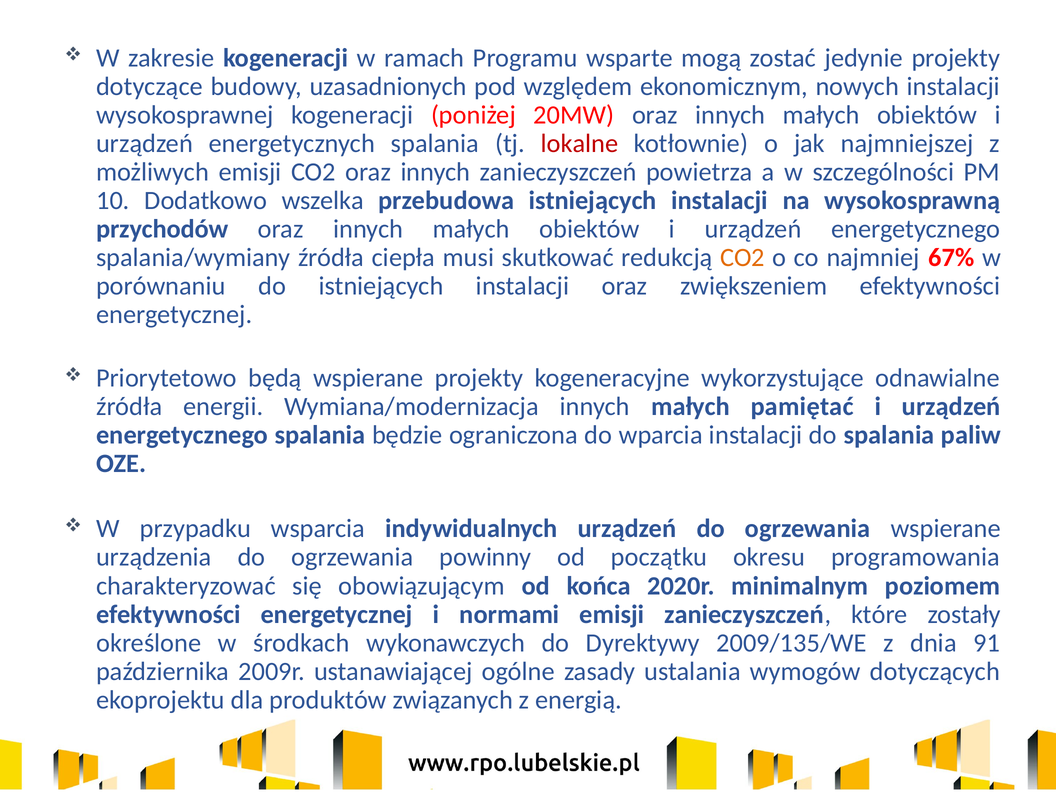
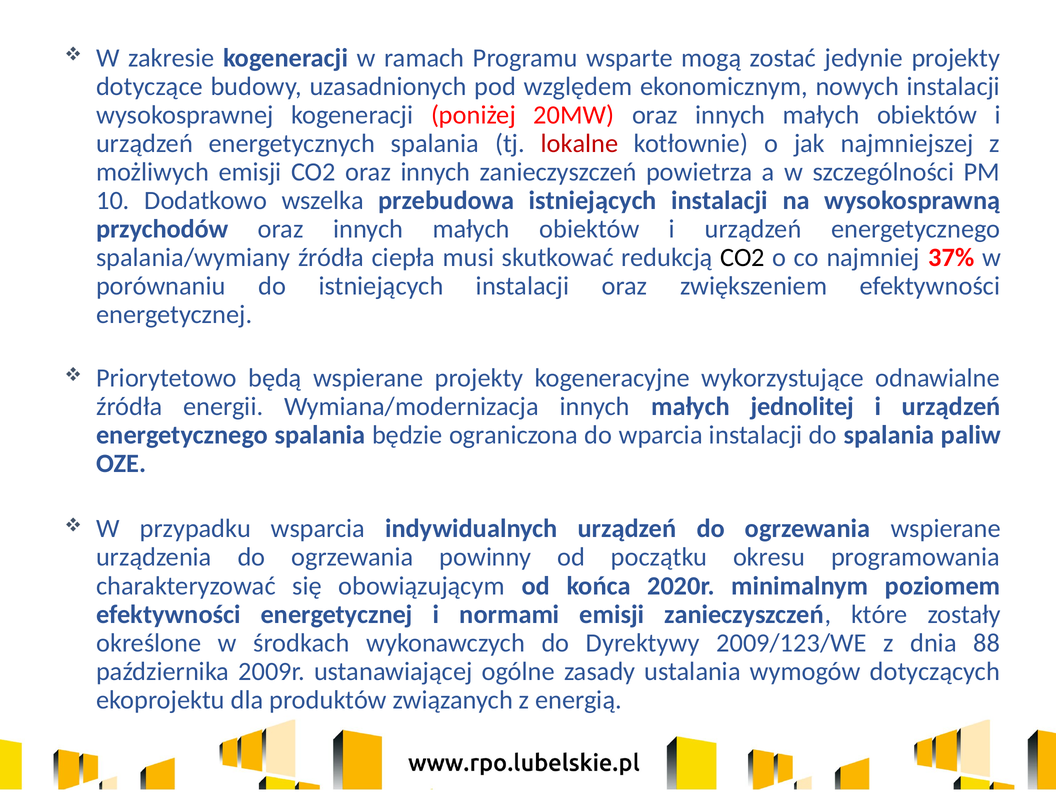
CO2 colour: orange -> black (743, 257)
67%: 67% -> 37% (951, 257)
pamiętać: pamiętać -> jednolitej (802, 407)
2009/135/WE: 2009/135/WE -> 2009/123/WE (791, 643)
91: 91 -> 88 (987, 643)
